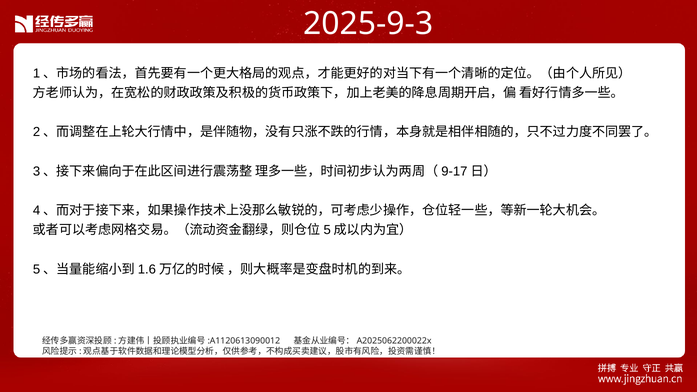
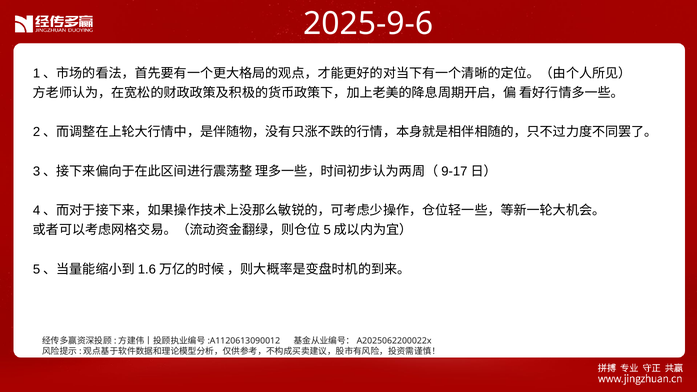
2025-9-3: 2025-9-3 -> 2025-9-6 (368, 24)
